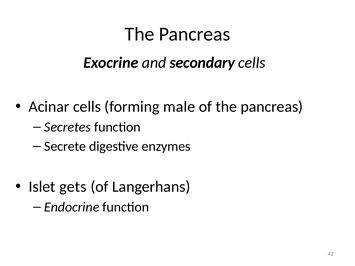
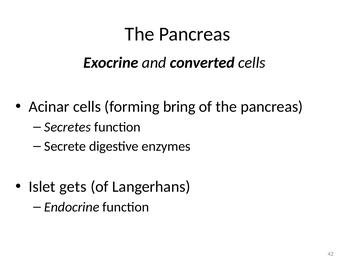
secondary: secondary -> converted (202, 63)
male: male -> bring (179, 107)
